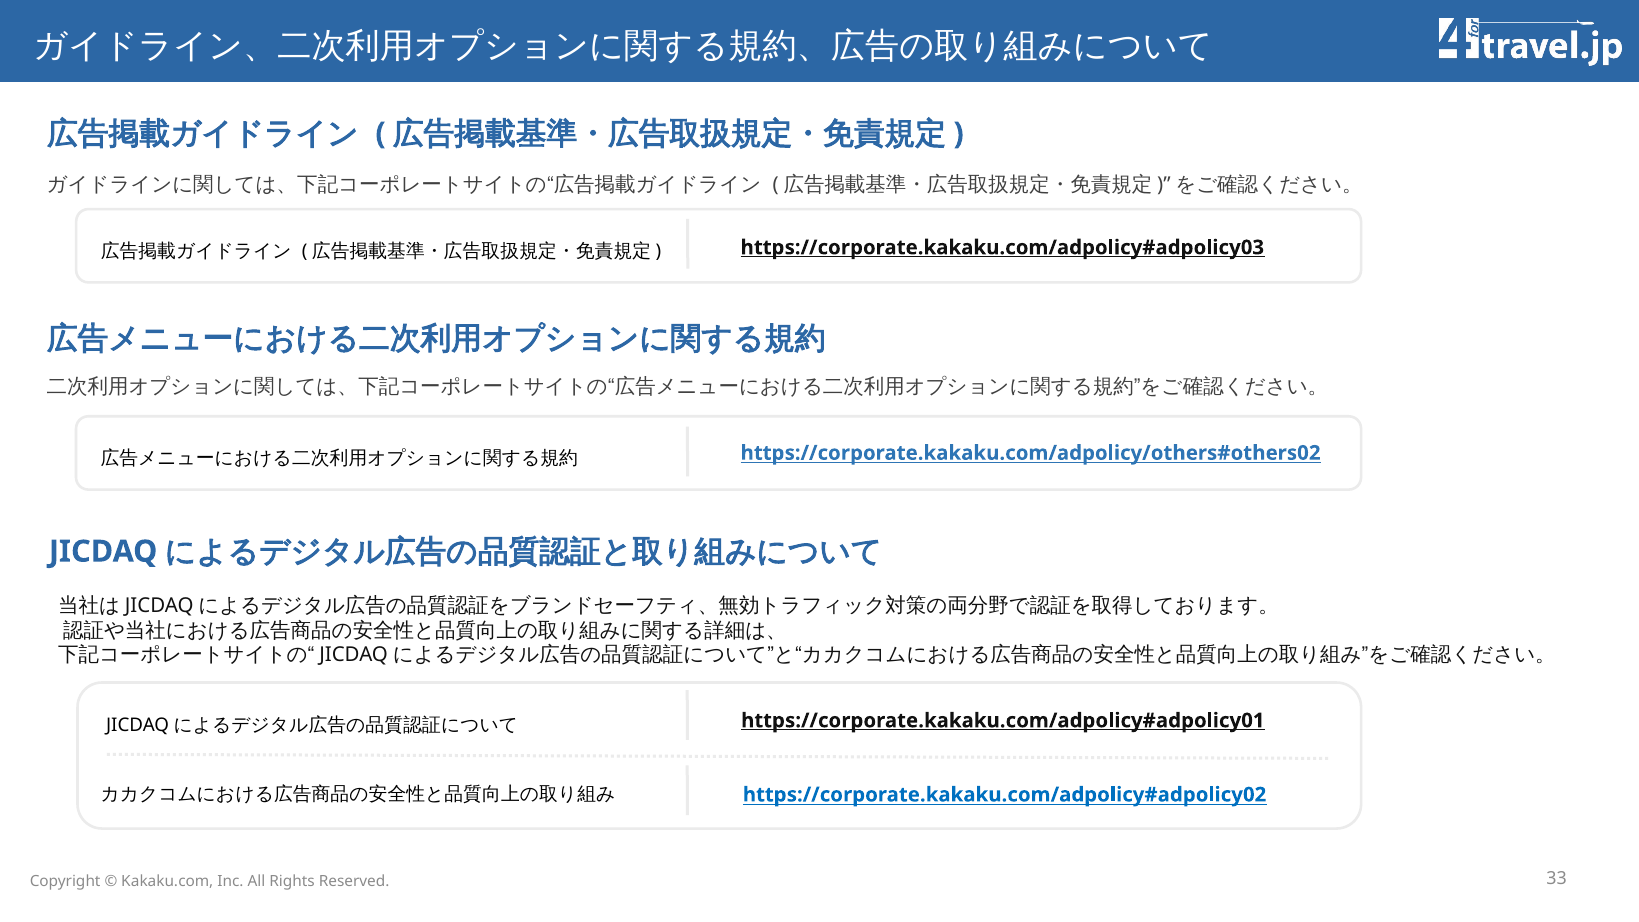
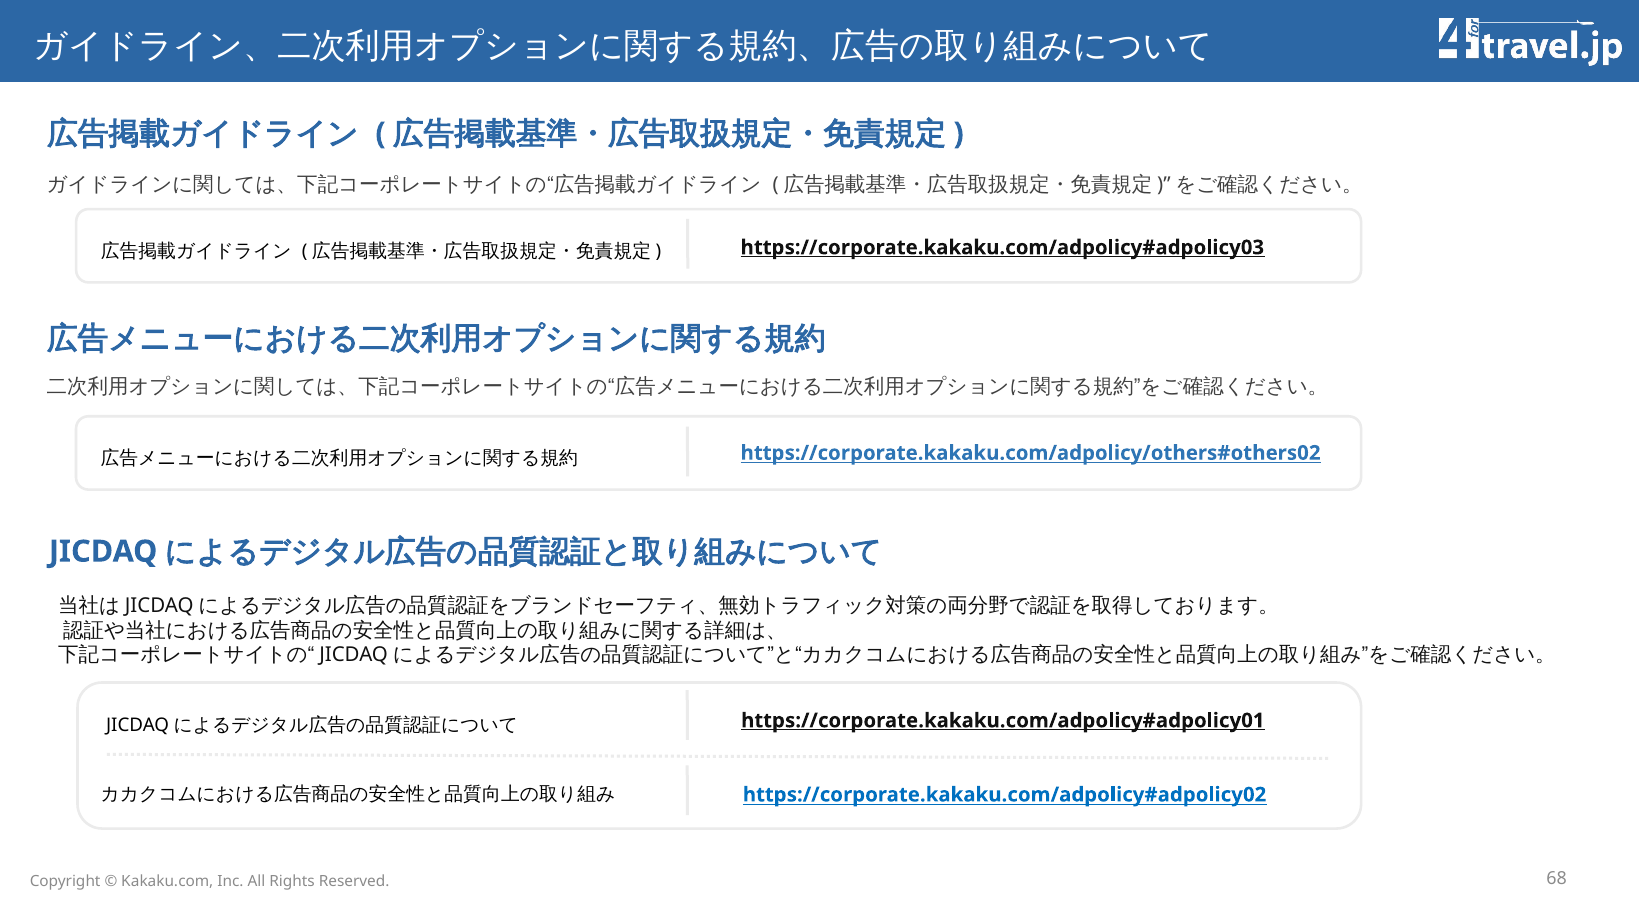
33: 33 -> 68 (1557, 879)
